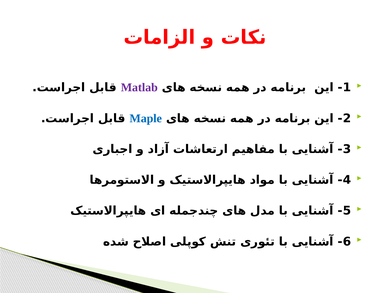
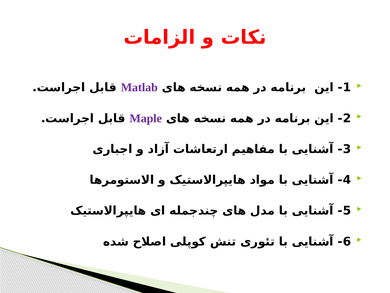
Maple colour: blue -> purple (146, 118)
